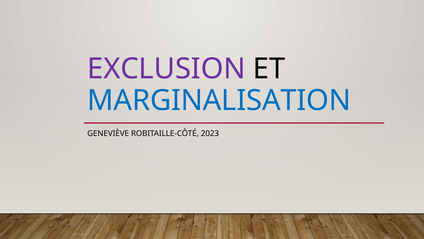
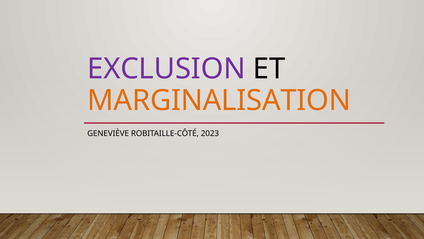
MARGINALISATION colour: blue -> orange (219, 100)
